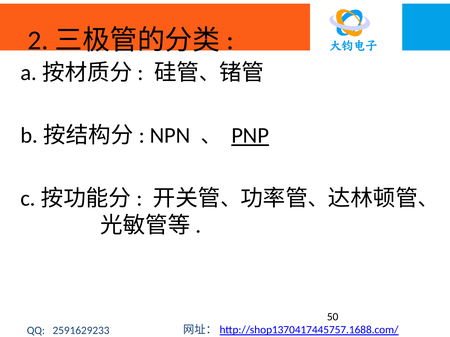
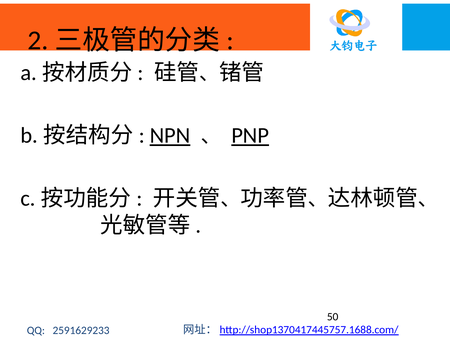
NPN underline: none -> present (170, 136)
